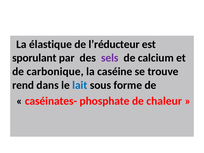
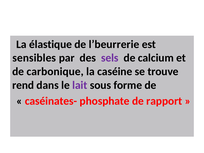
l’réducteur: l’réducteur -> l’beurrerie (114, 44)
sporulant: sporulant -> sensibles (34, 58)
lait colour: blue -> purple (80, 85)
chaleur: chaleur -> rapport (164, 101)
